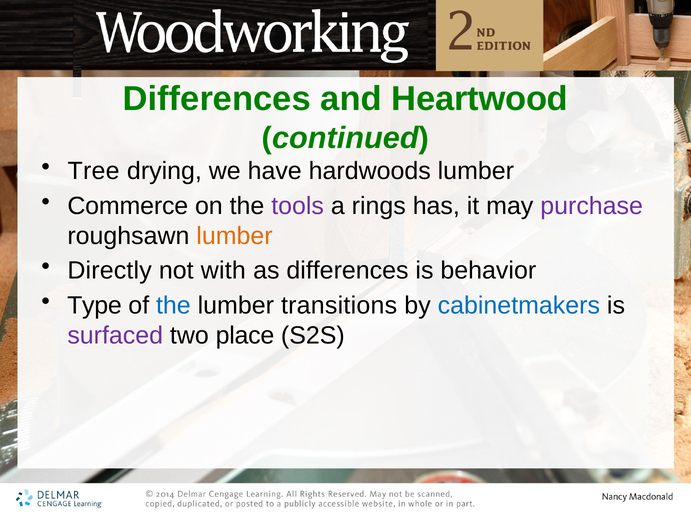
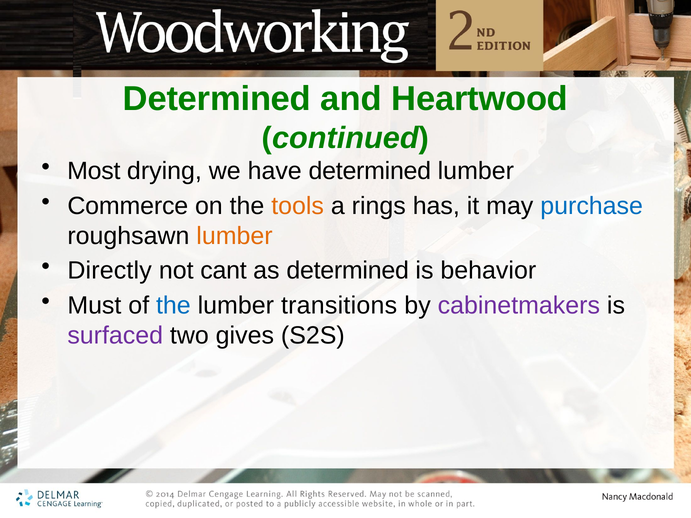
Differences: Differences -> Determined (217, 99)
Tree: Tree -> Most (94, 171)
have hardwoods: hardwoods -> determined (370, 171)
tools colour: purple -> orange (298, 206)
purchase colour: purple -> blue (592, 206)
with: with -> cant (224, 271)
as differences: differences -> determined (348, 271)
Type: Type -> Must (94, 306)
cabinetmakers colour: blue -> purple (519, 306)
place: place -> gives (245, 336)
